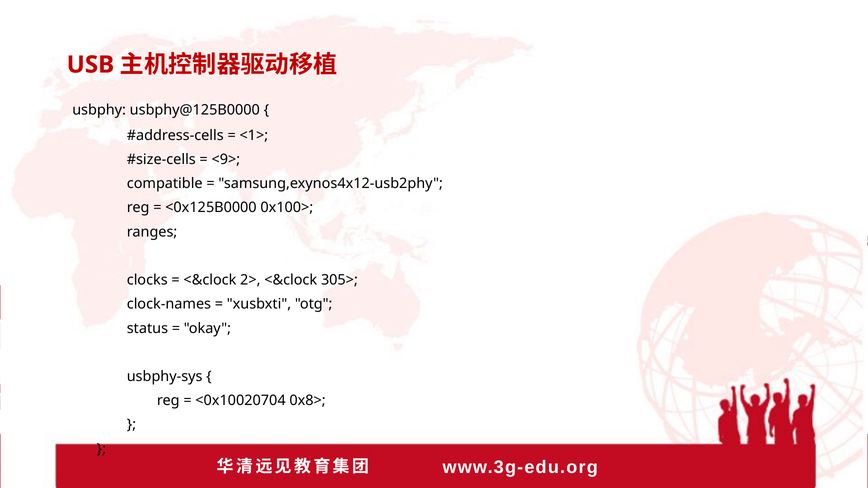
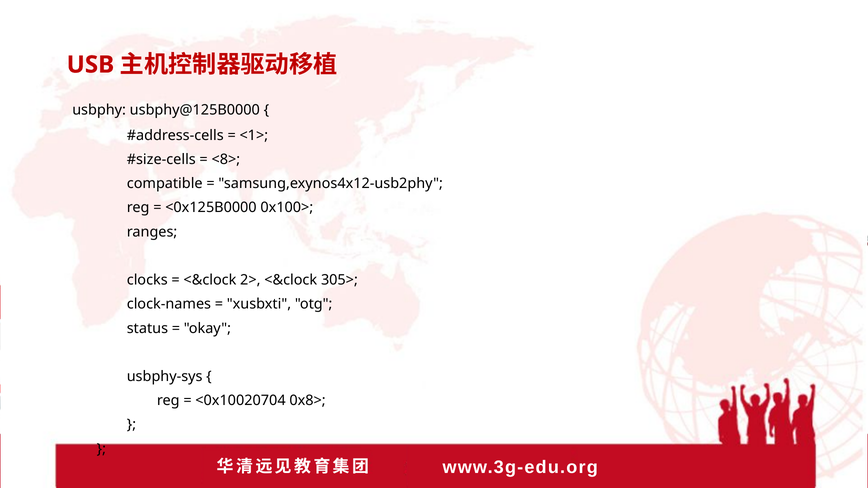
<9>: <9> -> <8> (226, 160)
